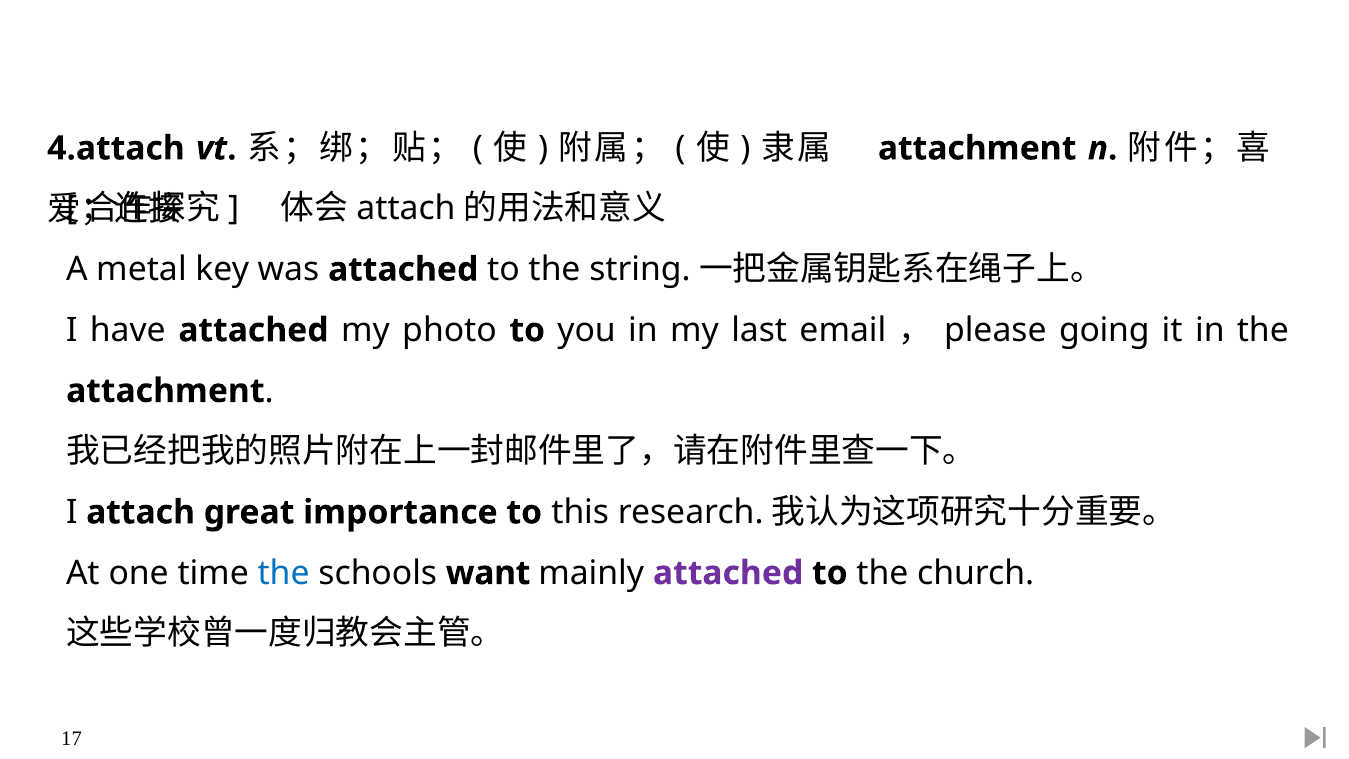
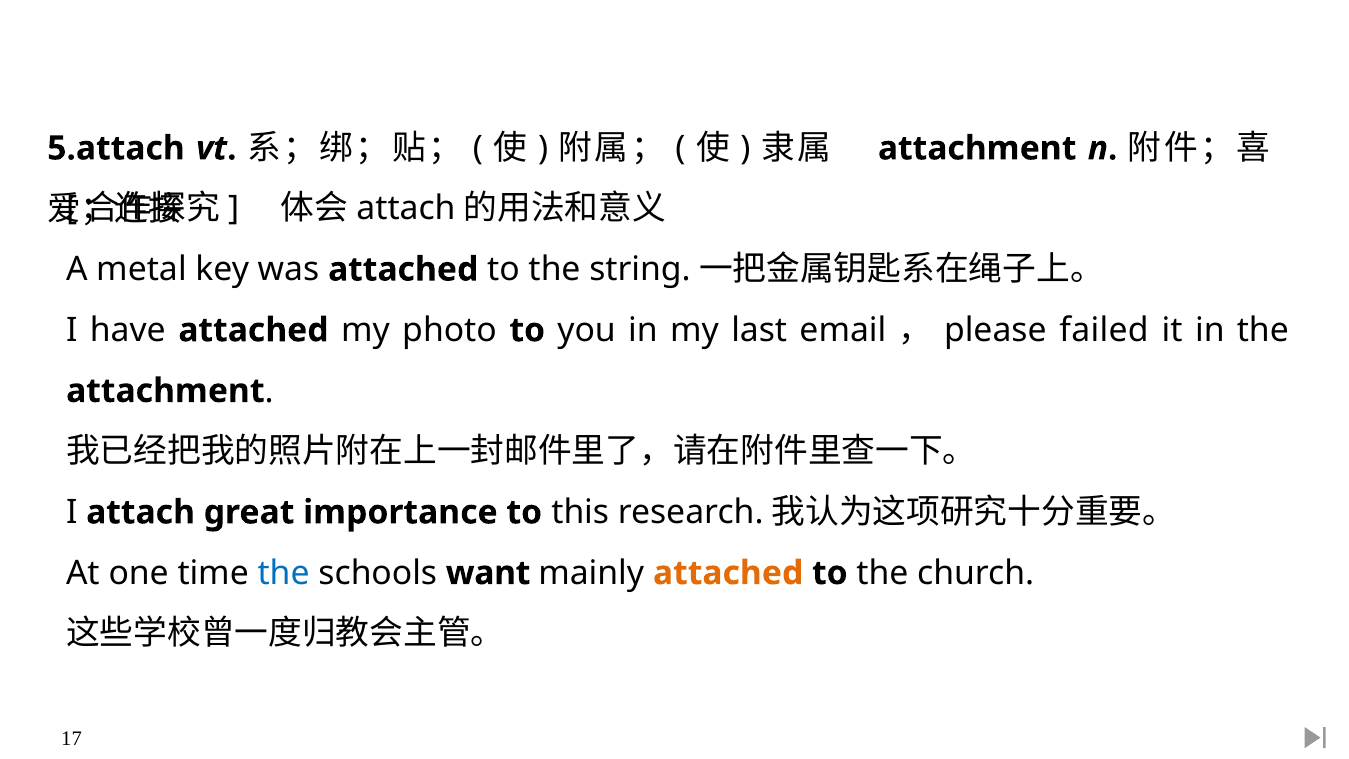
4.attach: 4.attach -> 5.attach (116, 148)
going: going -> failed (1104, 330)
attached colour: purple -> orange (728, 573)
